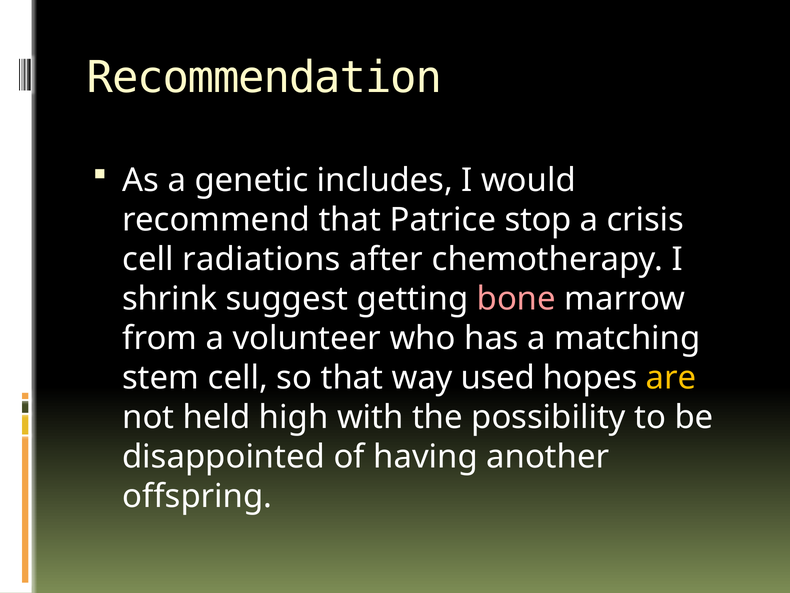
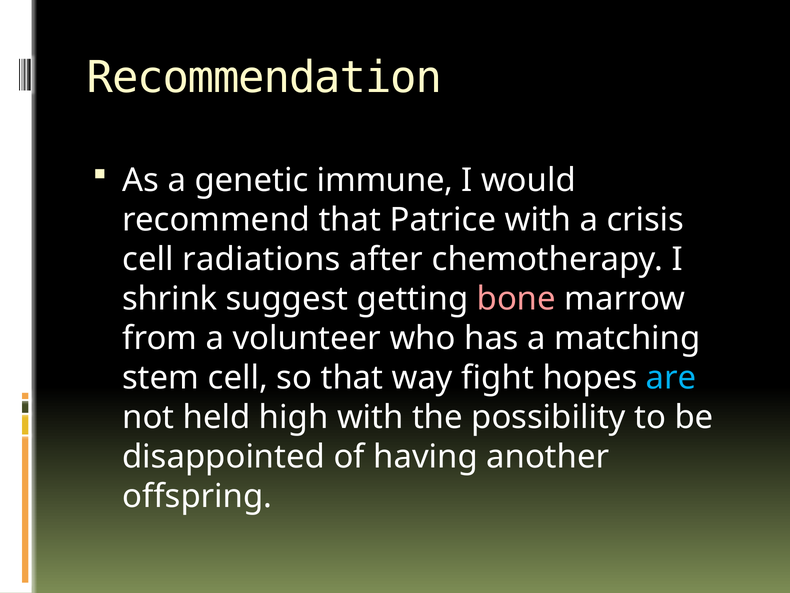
includes: includes -> immune (385, 180)
Patrice stop: stop -> with (538, 220)
used: used -> fight (498, 378)
are colour: yellow -> light blue (671, 378)
